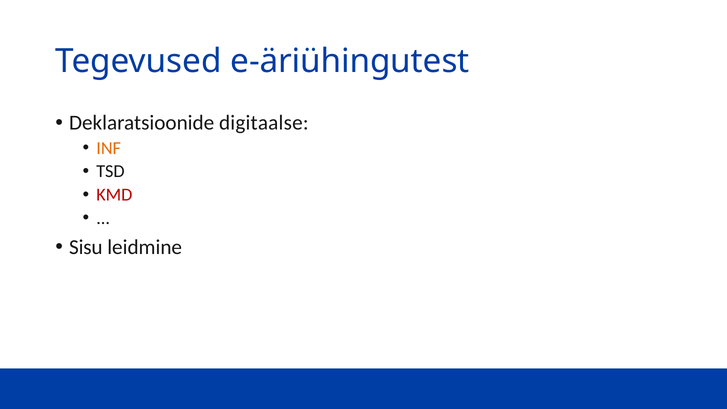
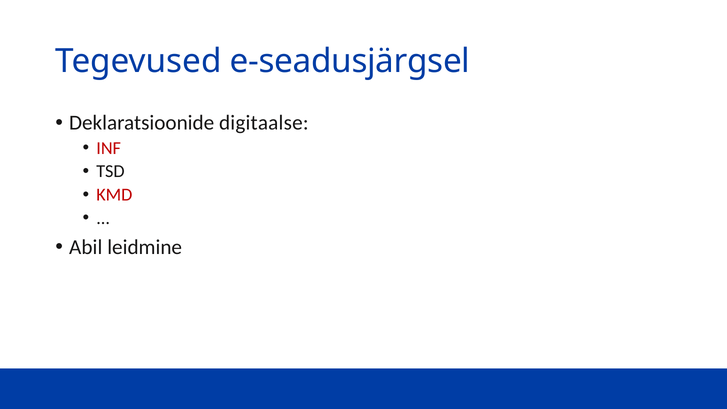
e-äriühingutest: e-äriühingutest -> e-seadusjärgsel (350, 61)
INF colour: orange -> red (109, 148)
Sisu: Sisu -> Abil (86, 247)
